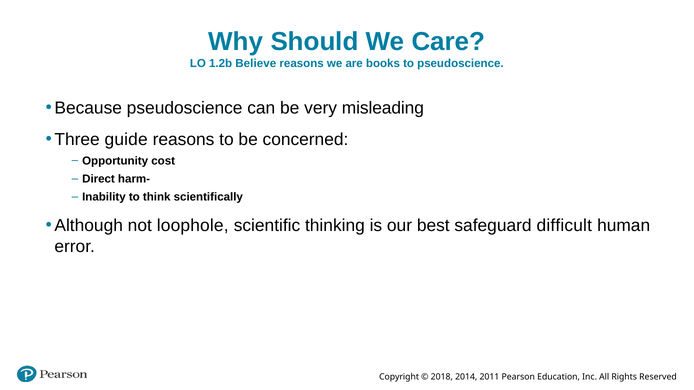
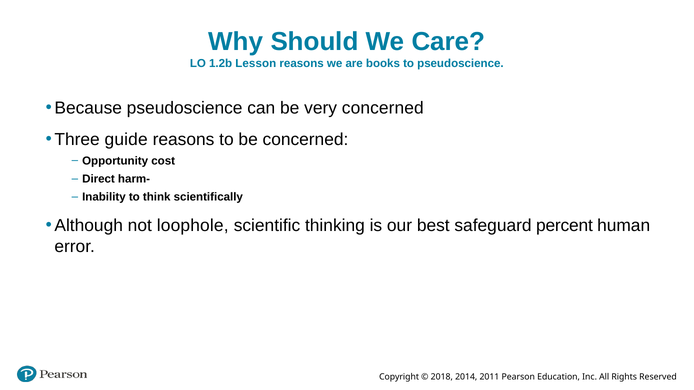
Believe: Believe -> Lesson (256, 63)
very misleading: misleading -> concerned (383, 108)
difficult: difficult -> percent (564, 226)
